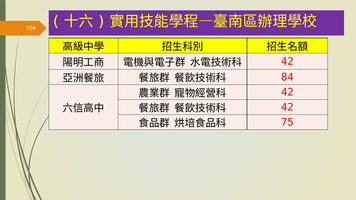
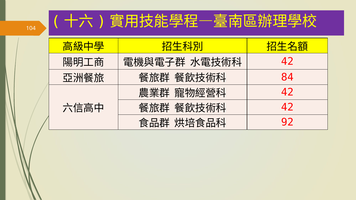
75: 75 -> 92 (287, 122)
